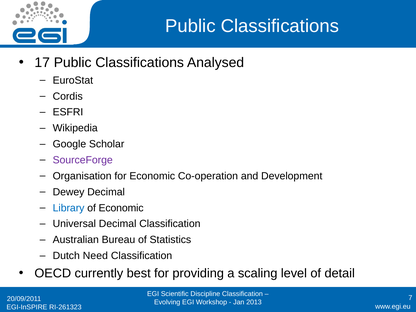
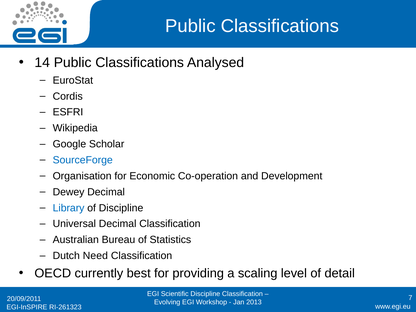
17: 17 -> 14 (42, 63)
SourceForge colour: purple -> blue (83, 160)
of Economic: Economic -> Discipline (121, 208)
